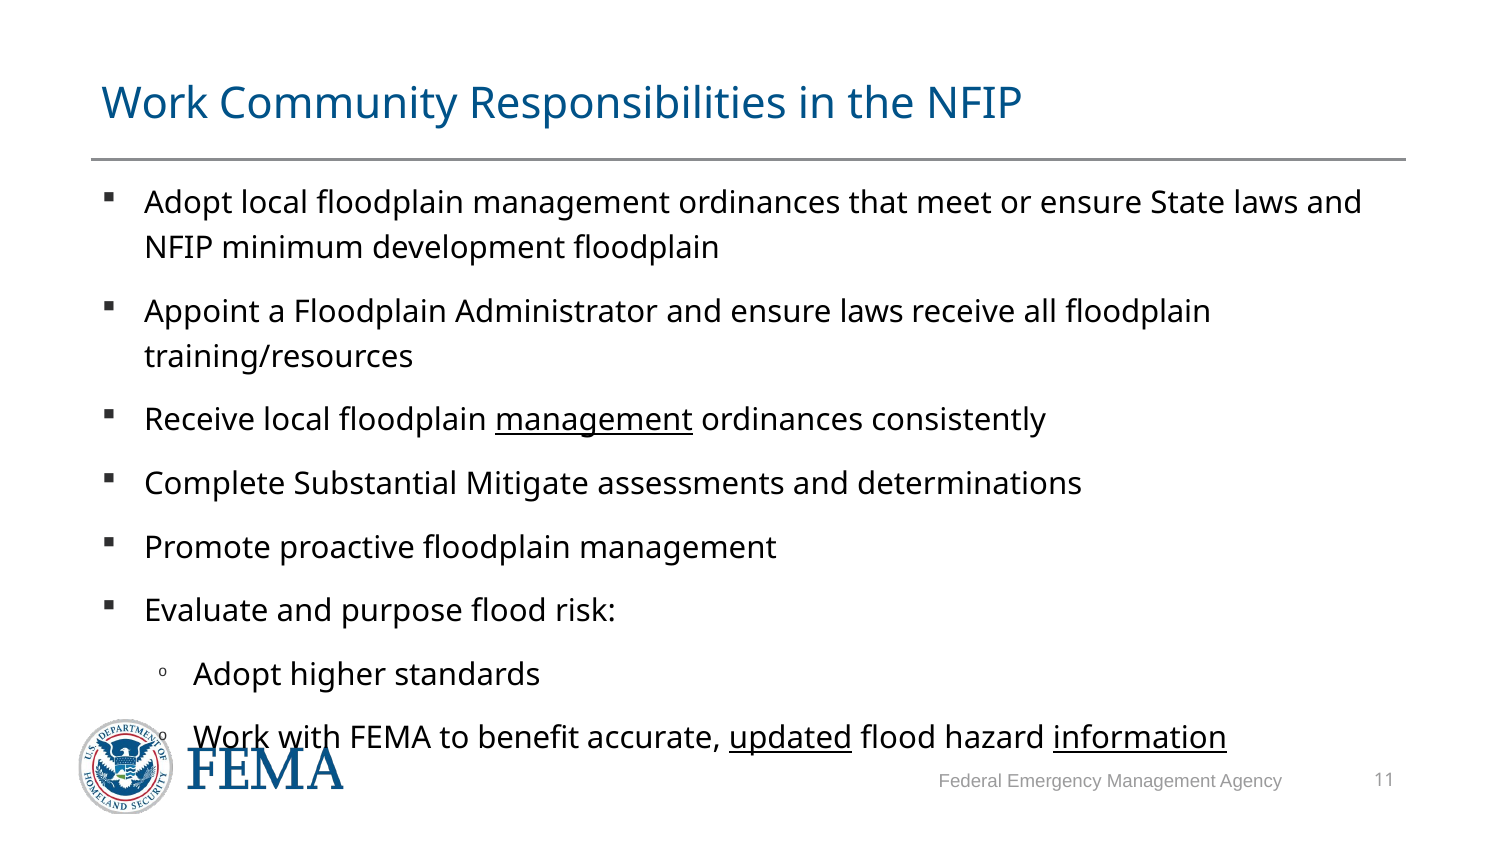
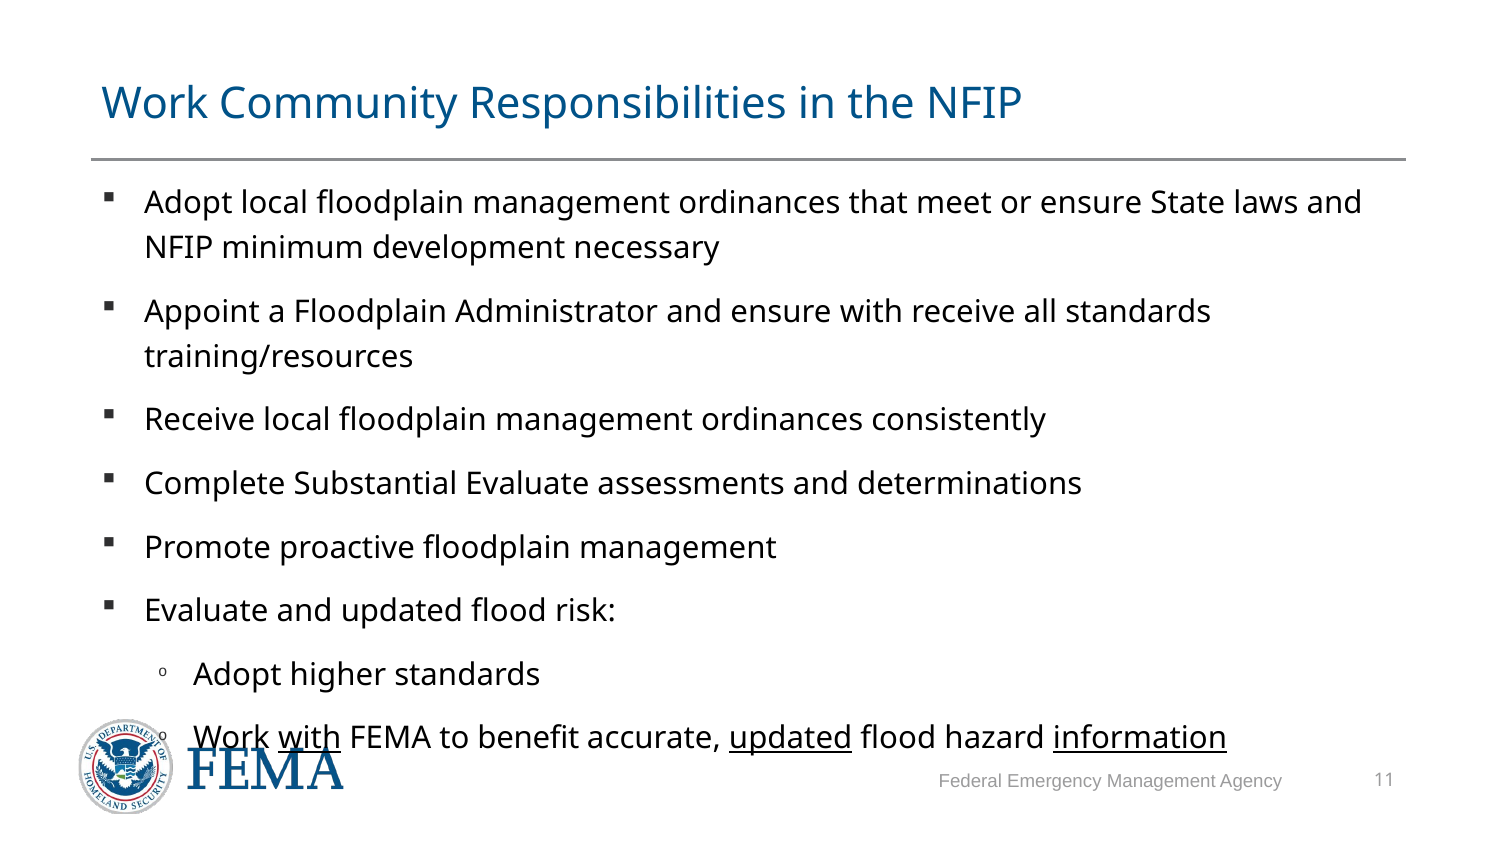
development floodplain: floodplain -> necessary (647, 248)
ensure laws: laws -> with (871, 312)
all floodplain: floodplain -> standards (1138, 312)
management underline: present -> none (594, 421)
Substantial Mitigate: Mitigate -> Evaluate (527, 484)
and purpose: purpose -> updated (402, 611)
with underline: none -> present (310, 739)
